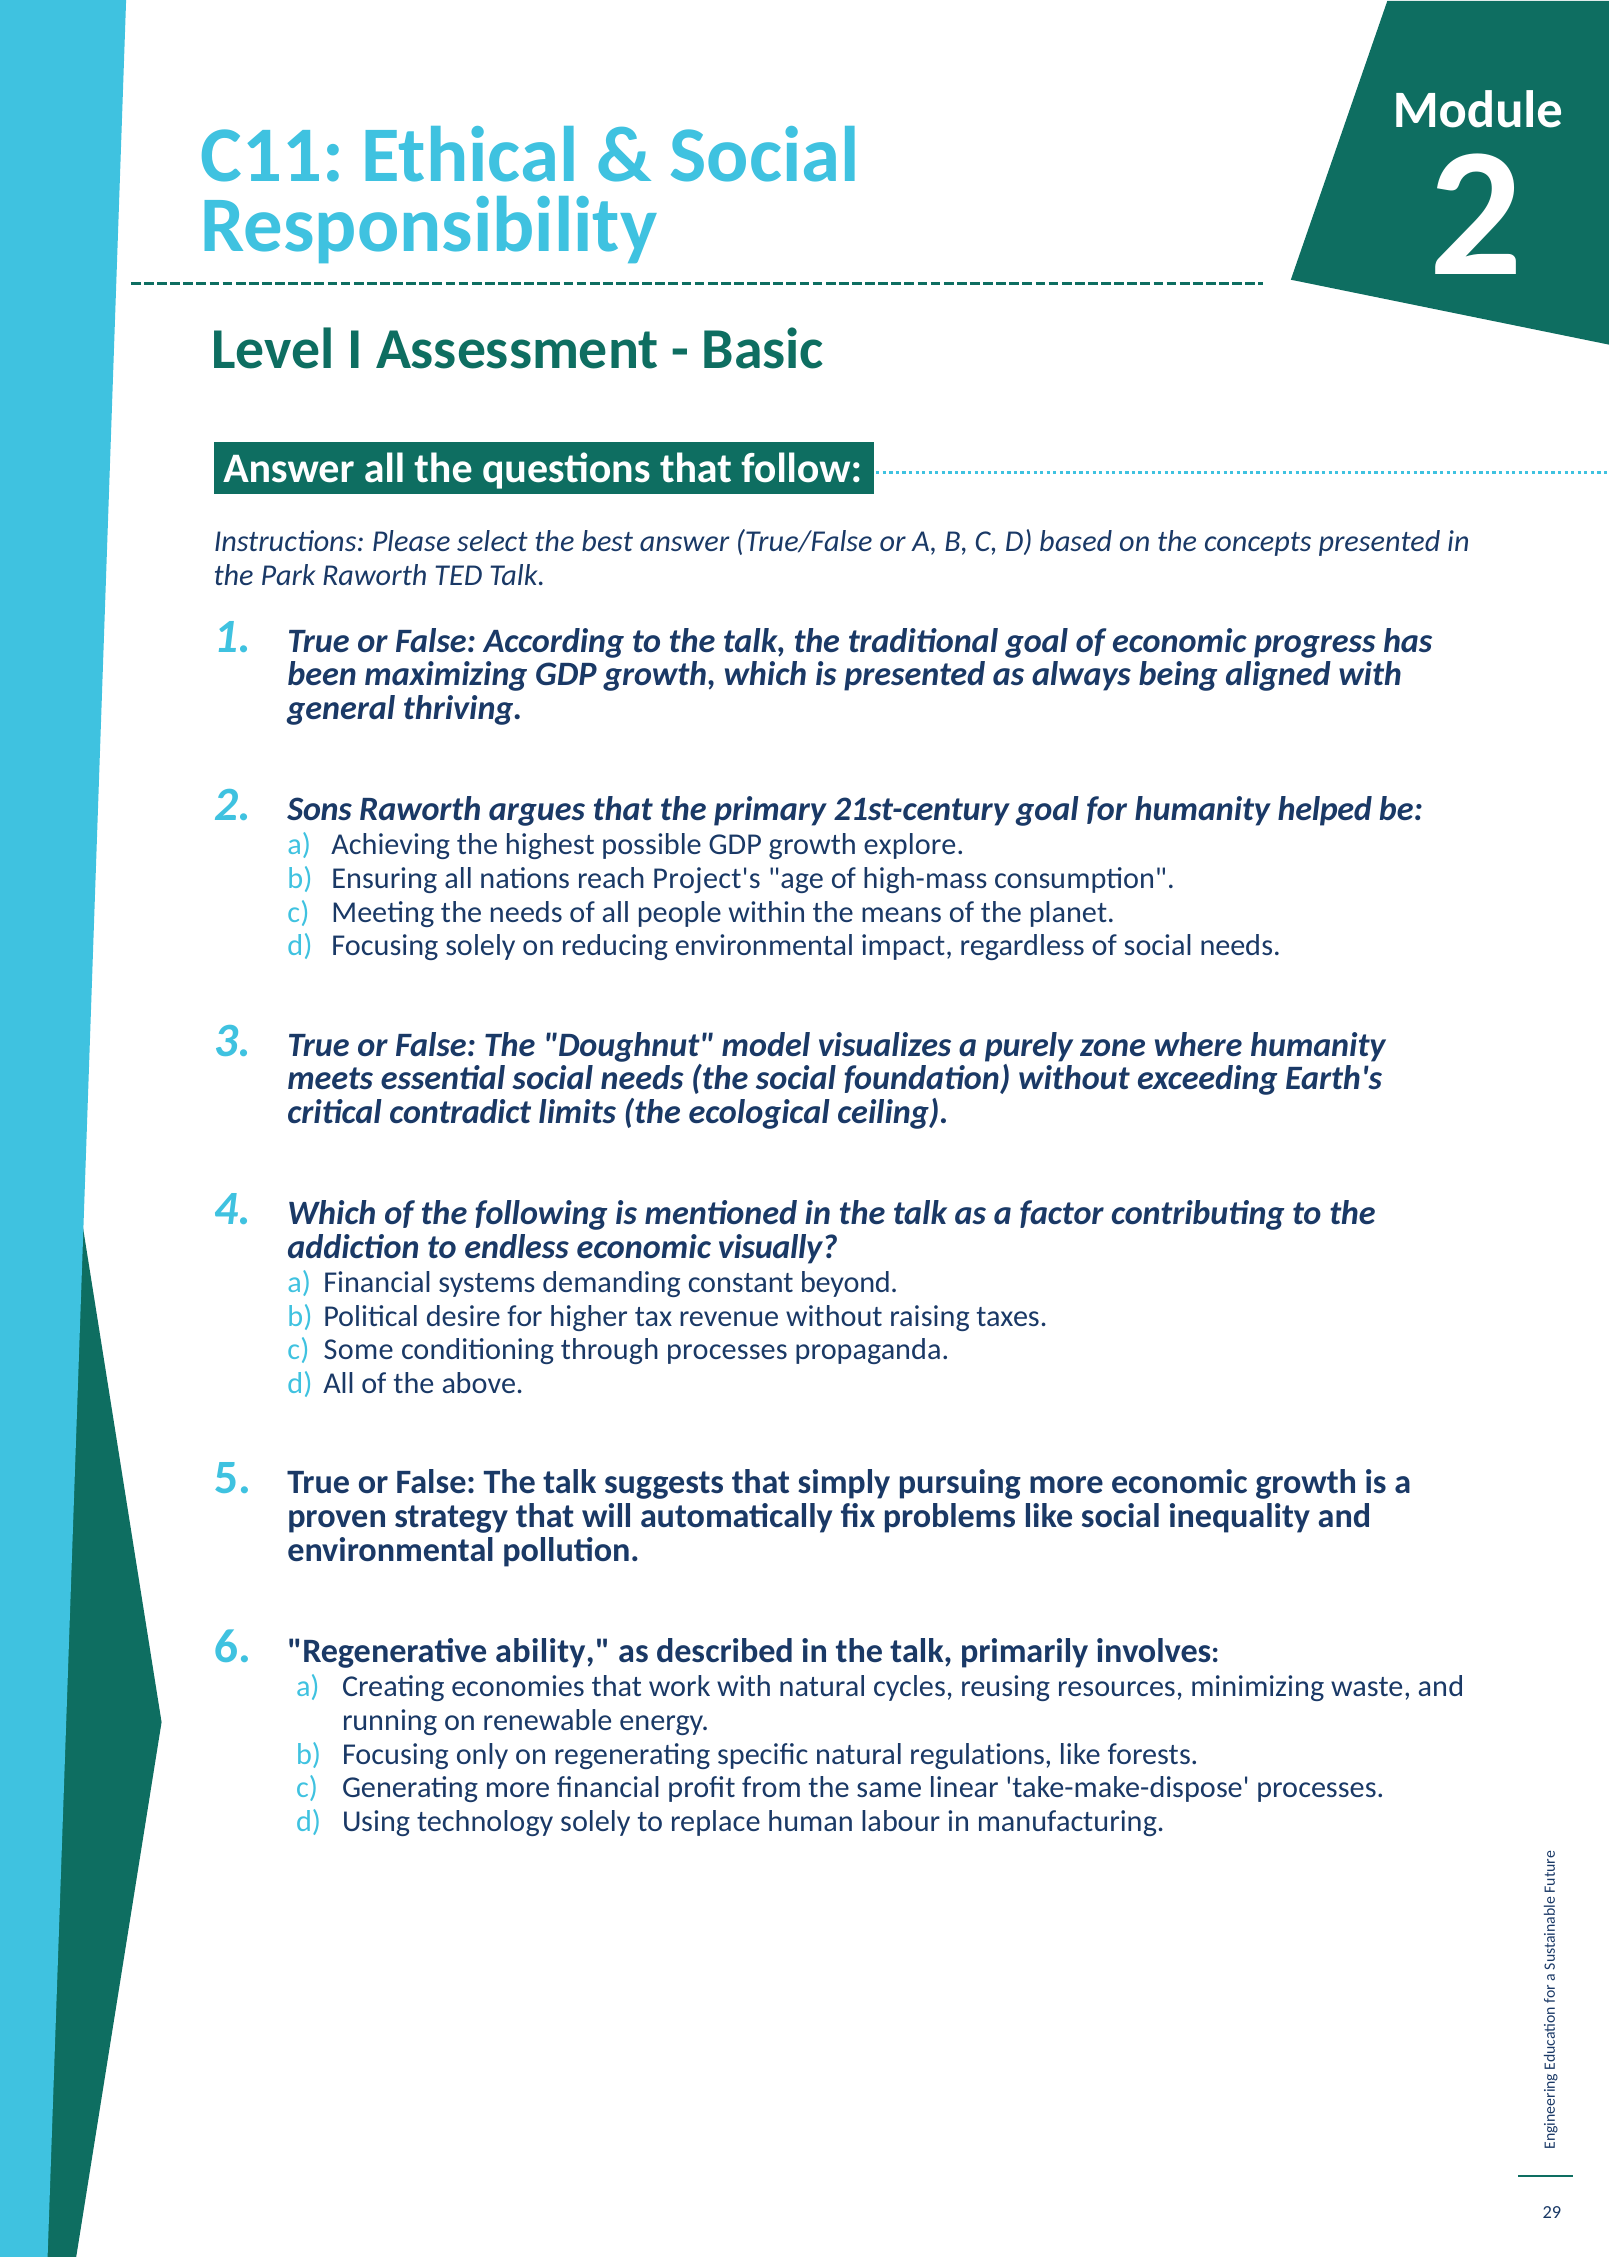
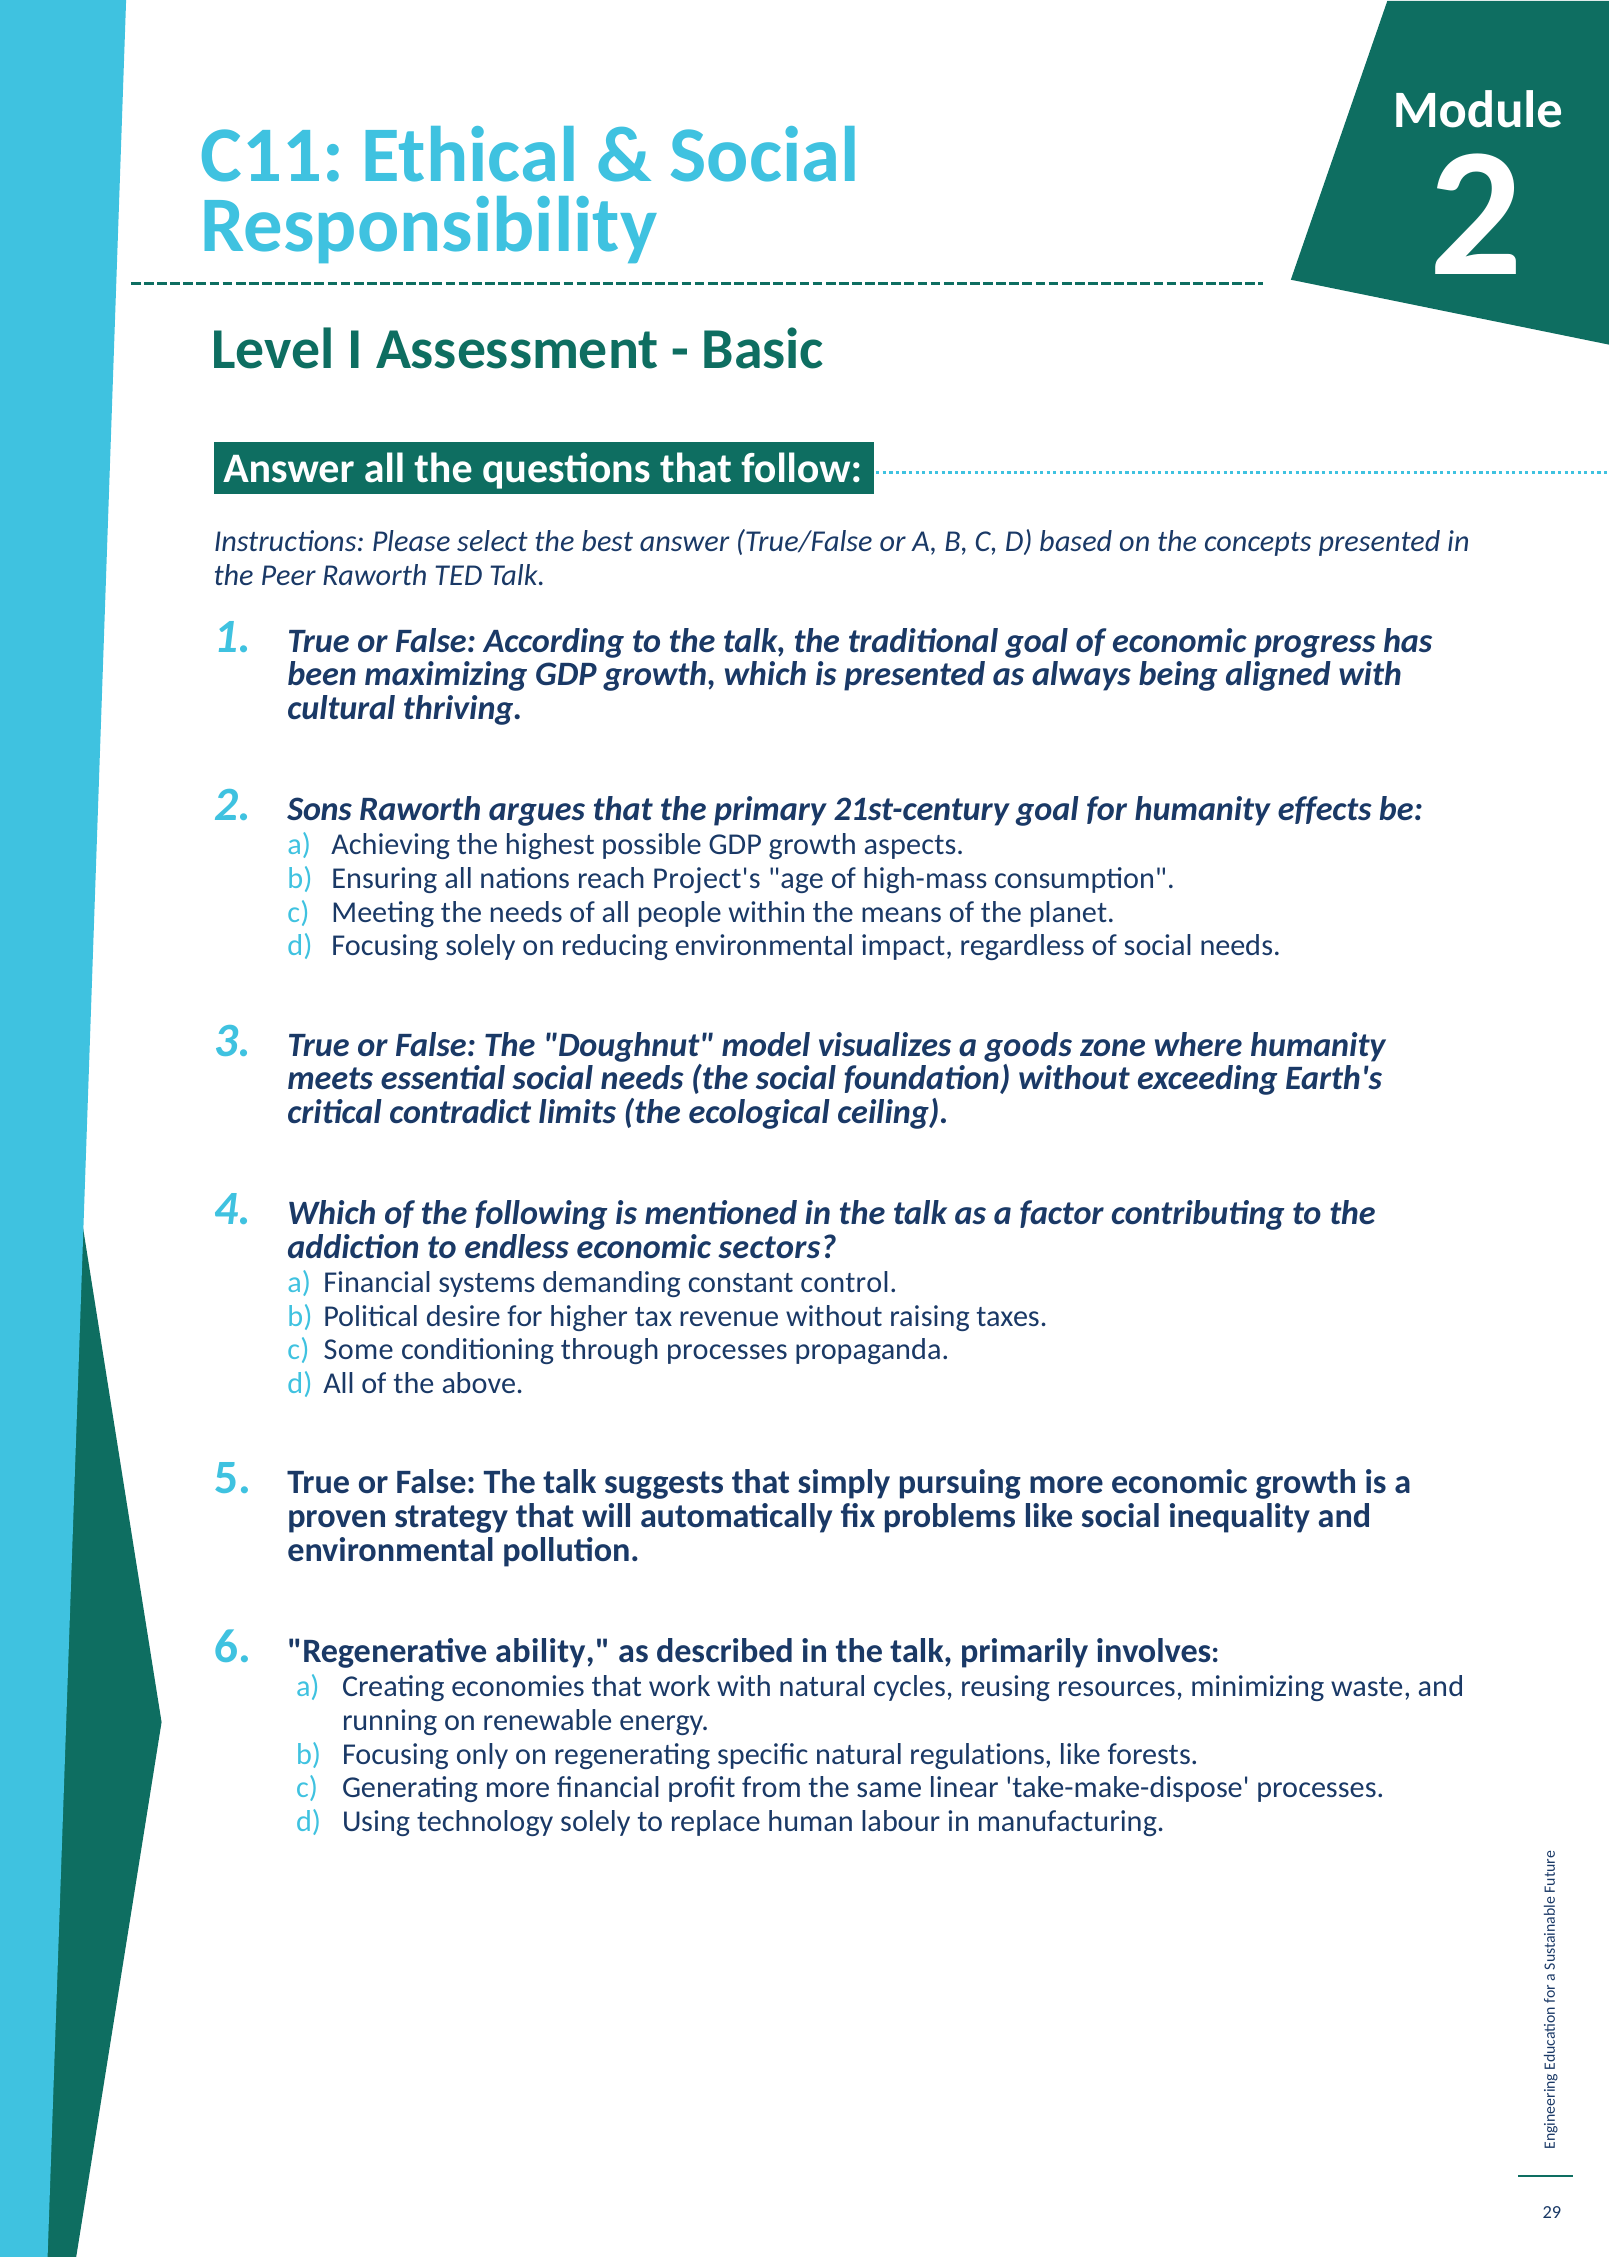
Park: Park -> Peer (288, 576)
general: general -> cultural (341, 708)
helped: helped -> effects (1325, 809)
explore: explore -> aspects (914, 845)
purely: purely -> goods (1029, 1045)
visually: visually -> sectors (778, 1247)
beyond: beyond -> control (849, 1283)
